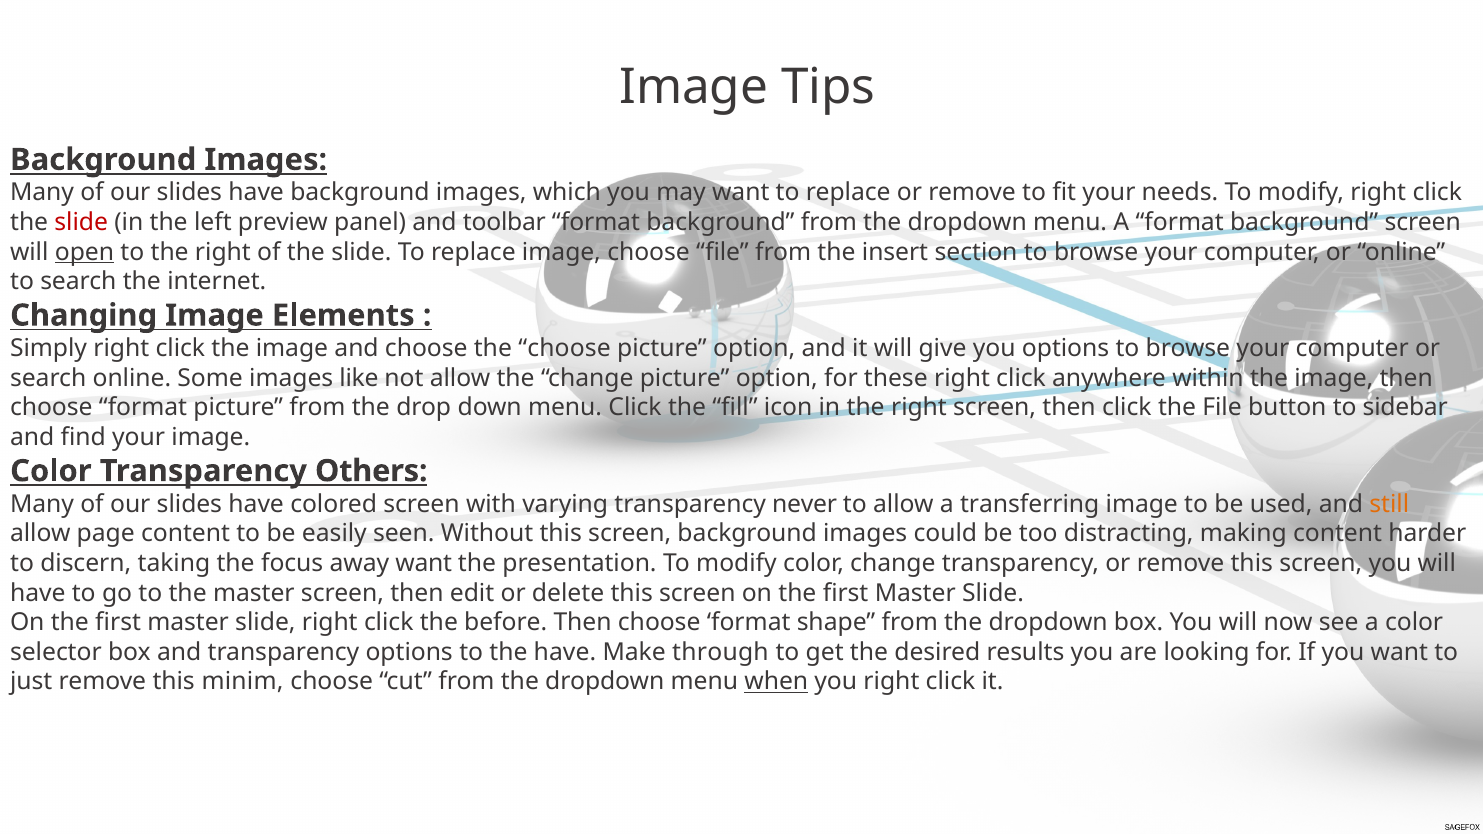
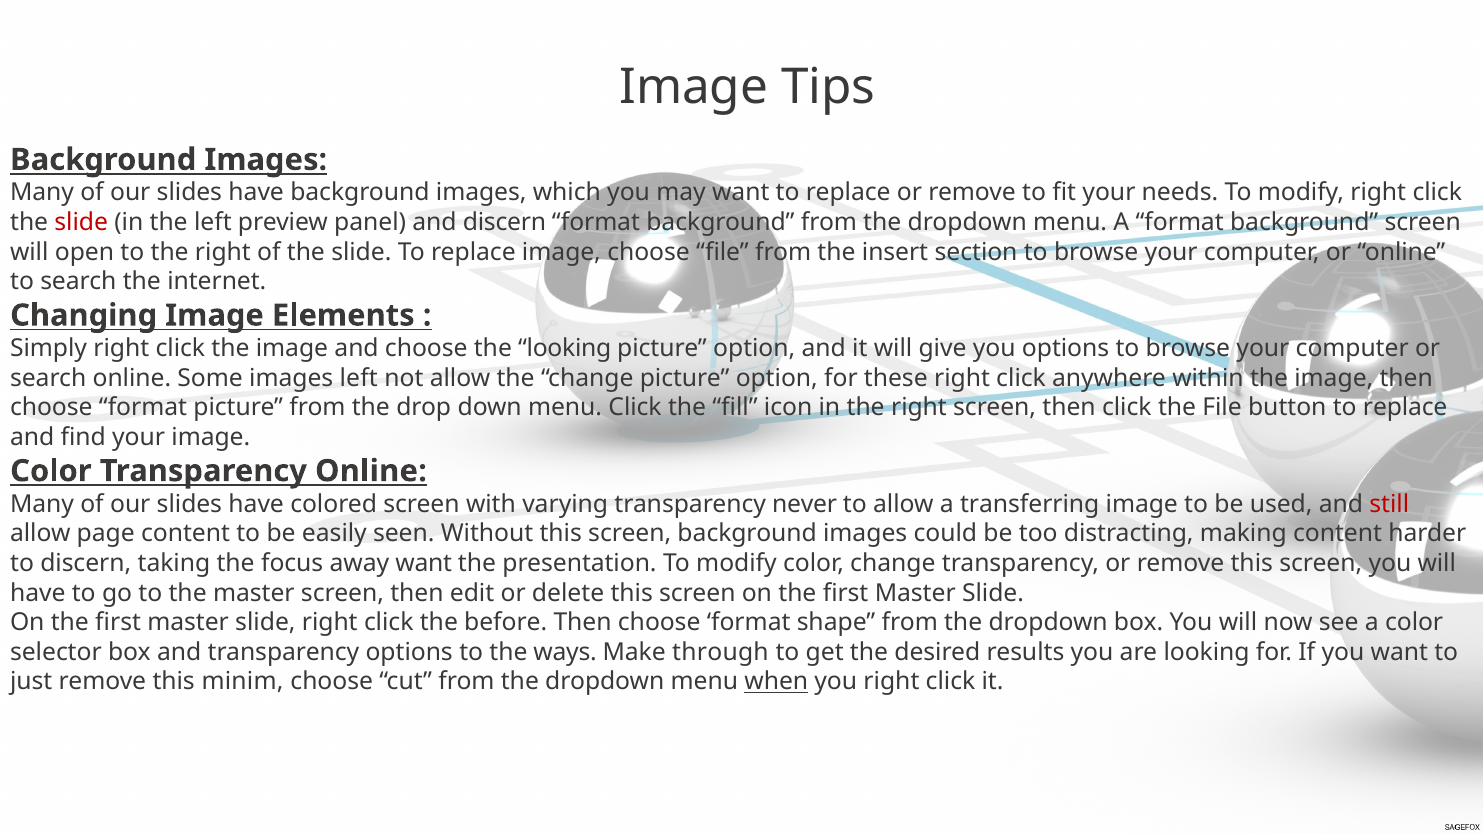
and toolbar: toolbar -> discern (504, 222)
open underline: present -> none (84, 252)
the choose: choose -> looking (565, 348)
images like: like -> left (359, 378)
button to sidebar: sidebar -> replace (1405, 408)
Transparency Others: Others -> Online (371, 471)
still colour: orange -> red (1389, 504)
the have: have -> ways (565, 652)
